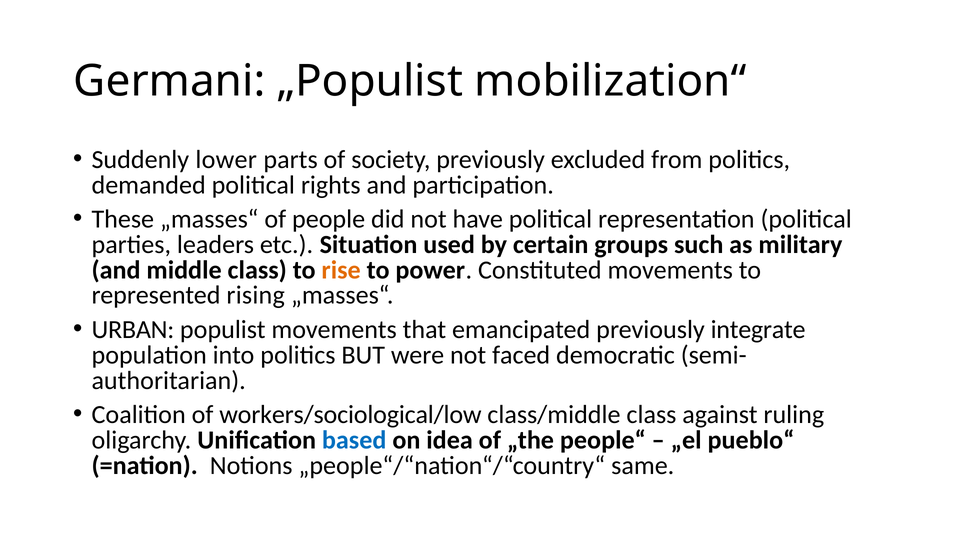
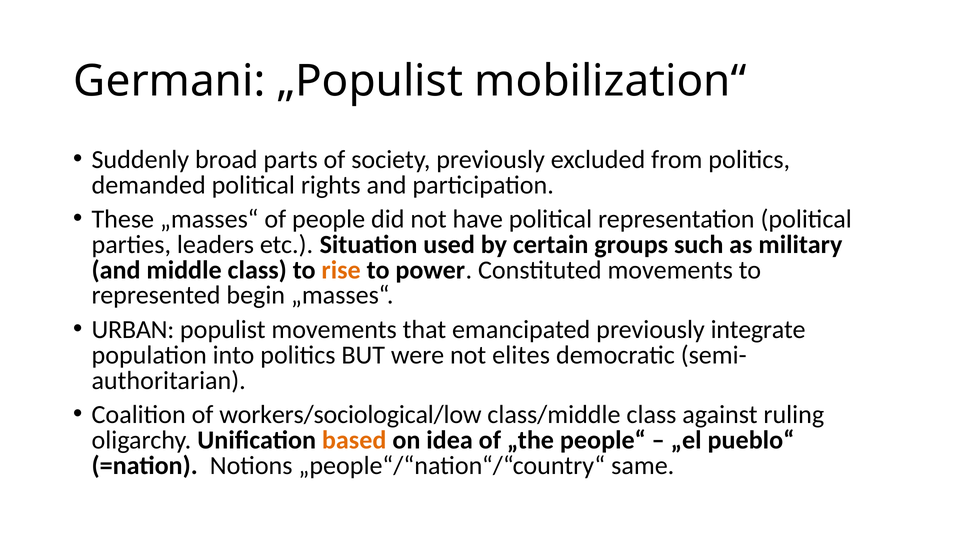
lower: lower -> broad (226, 160)
rising: rising -> begin (256, 295)
faced: faced -> elites (521, 355)
based colour: blue -> orange (354, 440)
